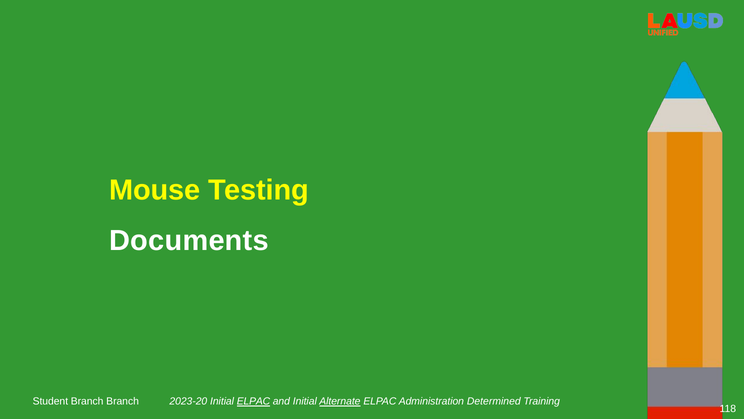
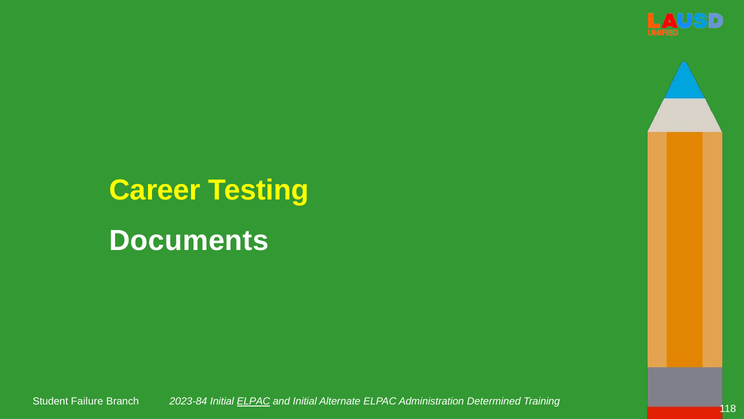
Mouse: Mouse -> Career (155, 190)
Branch: Branch -> Failure (87, 401)
2023-20: 2023-20 -> 2023-84 (188, 401)
Alternate underline: present -> none (340, 401)
